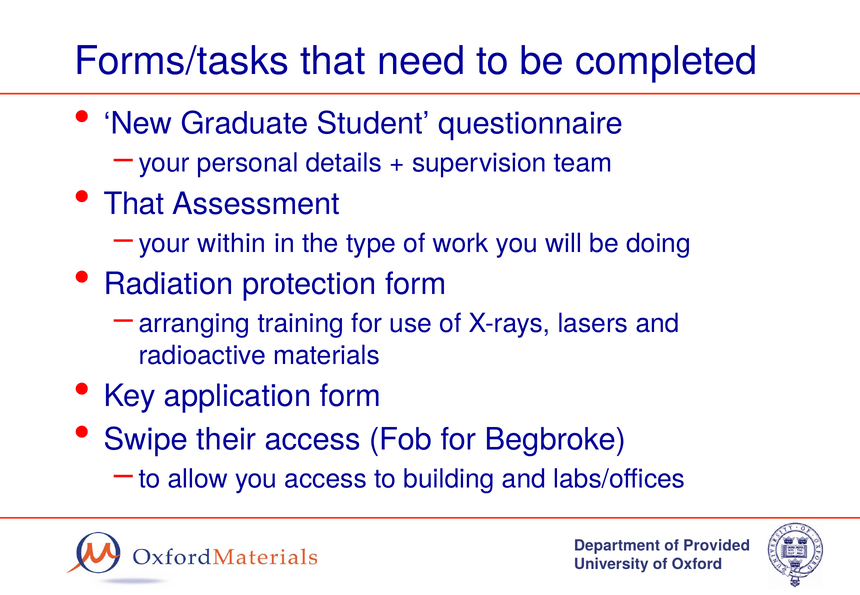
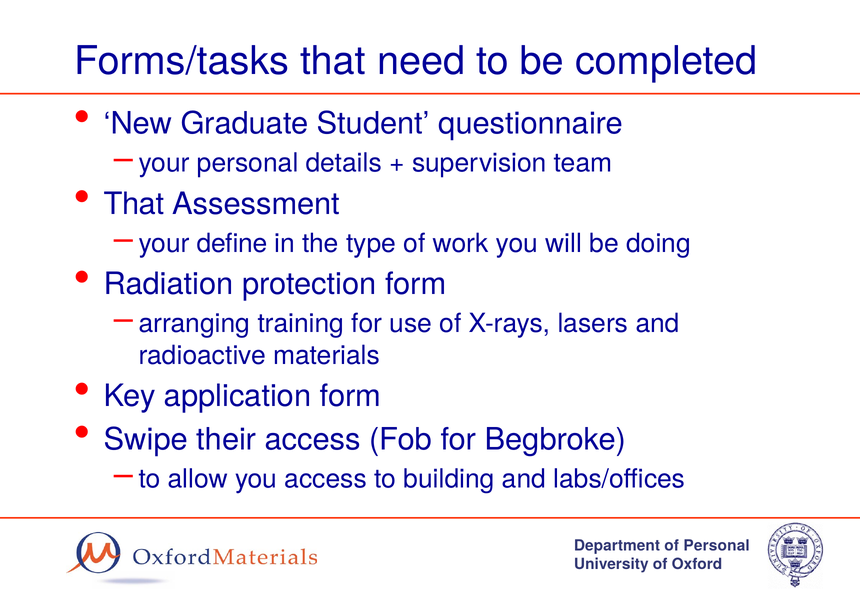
within: within -> define (232, 244)
of Provided: Provided -> Personal (717, 546)
